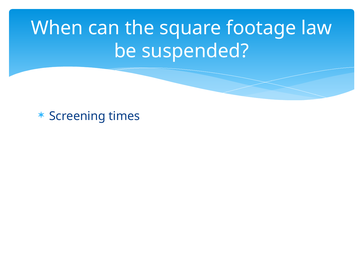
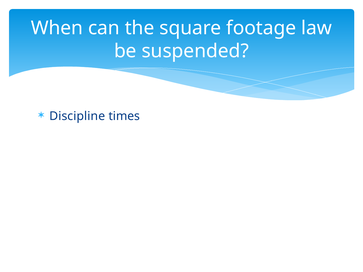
Screening: Screening -> Discipline (77, 116)
